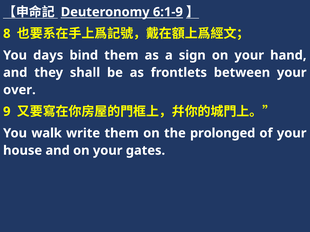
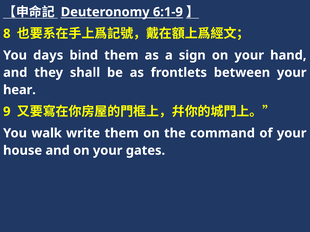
over: over -> hear (19, 90)
prolonged: prolonged -> command (223, 133)
